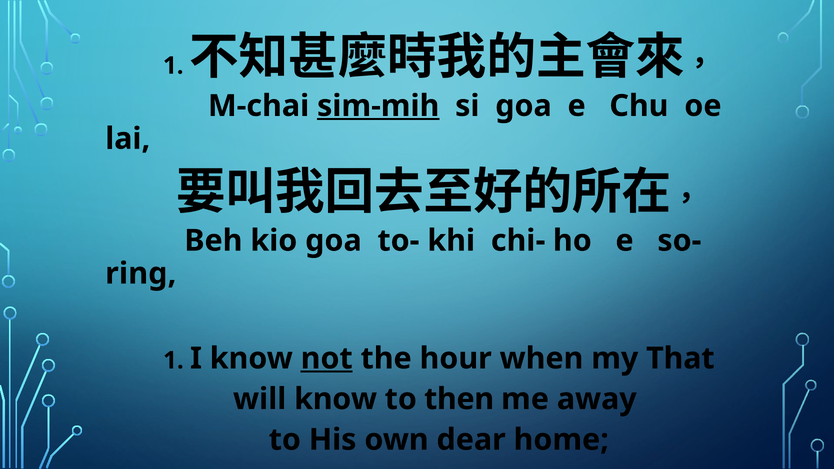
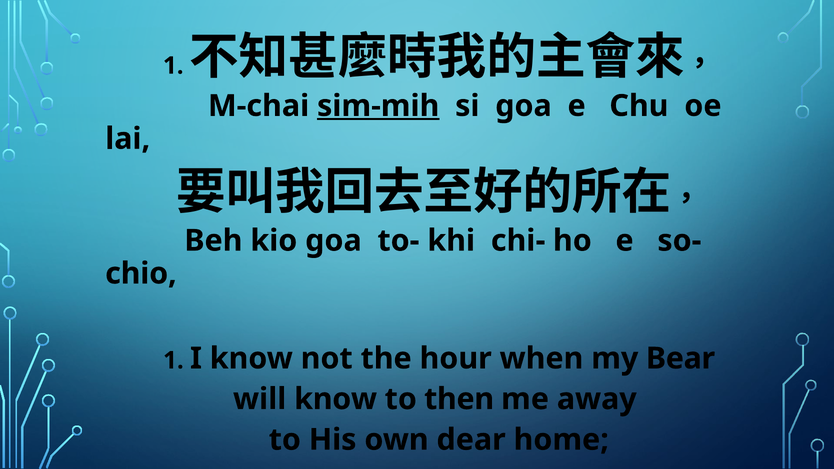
ring: ring -> chio (141, 274)
not underline: present -> none (327, 359)
That: That -> Bear (680, 359)
